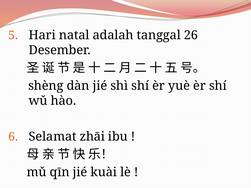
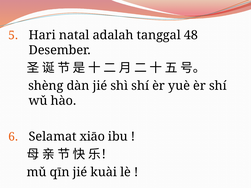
26: 26 -> 48 (191, 35)
zhāi: zhāi -> xiāo (92, 137)
